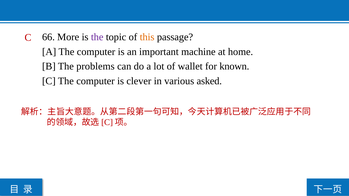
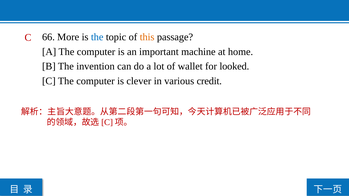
the colour: purple -> blue (97, 37)
problems: problems -> invention (95, 66)
known: known -> looked (234, 66)
asked: asked -> credit (209, 81)
